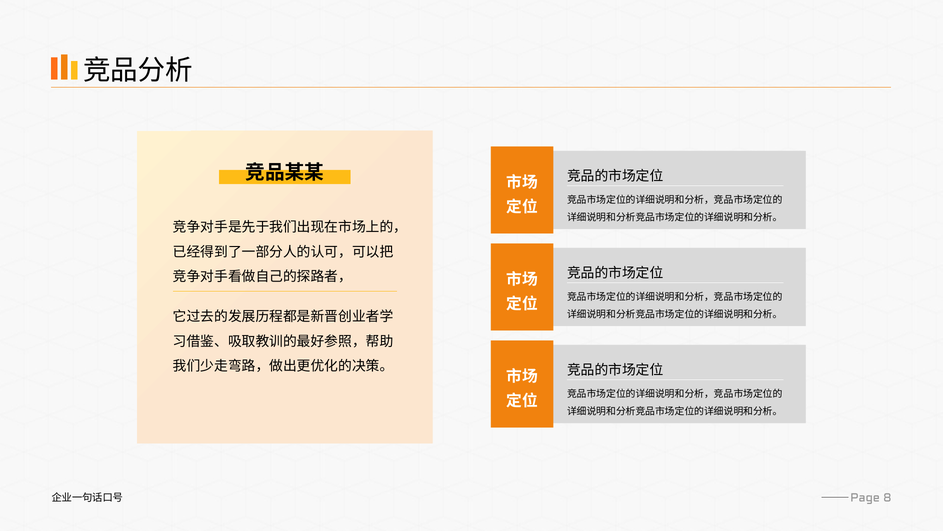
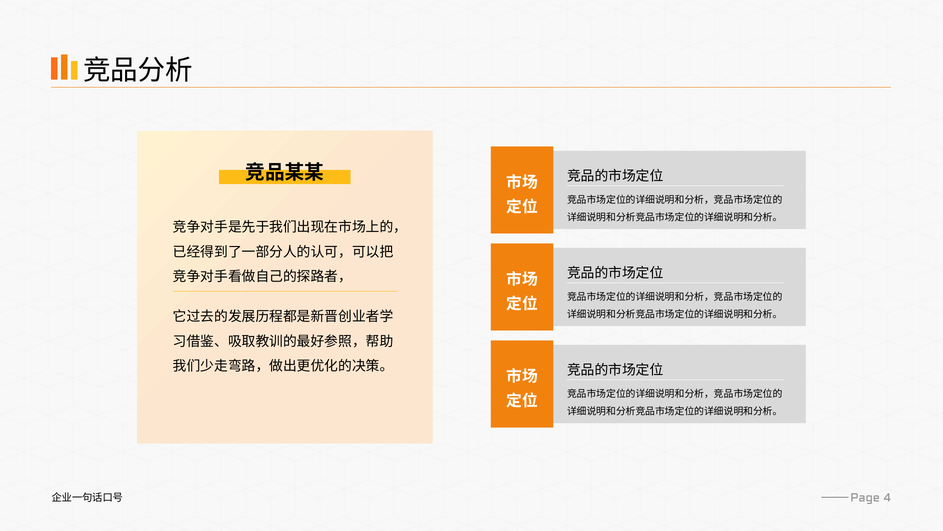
8: 8 -> 4 (887, 497)
